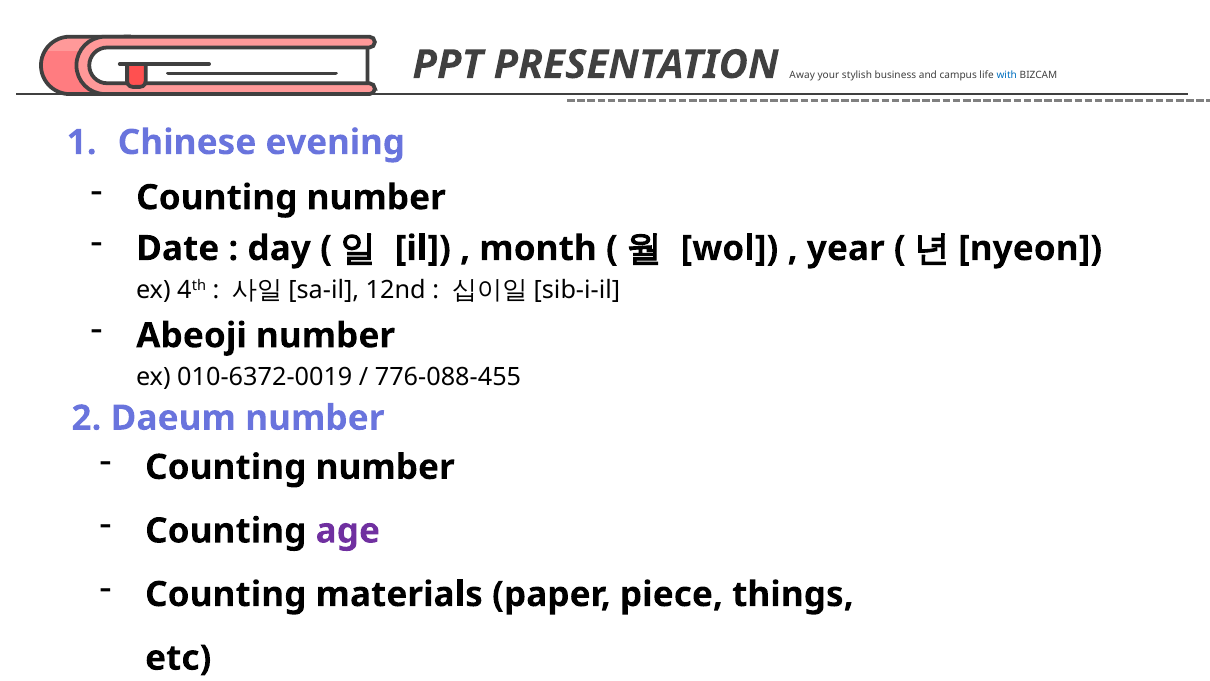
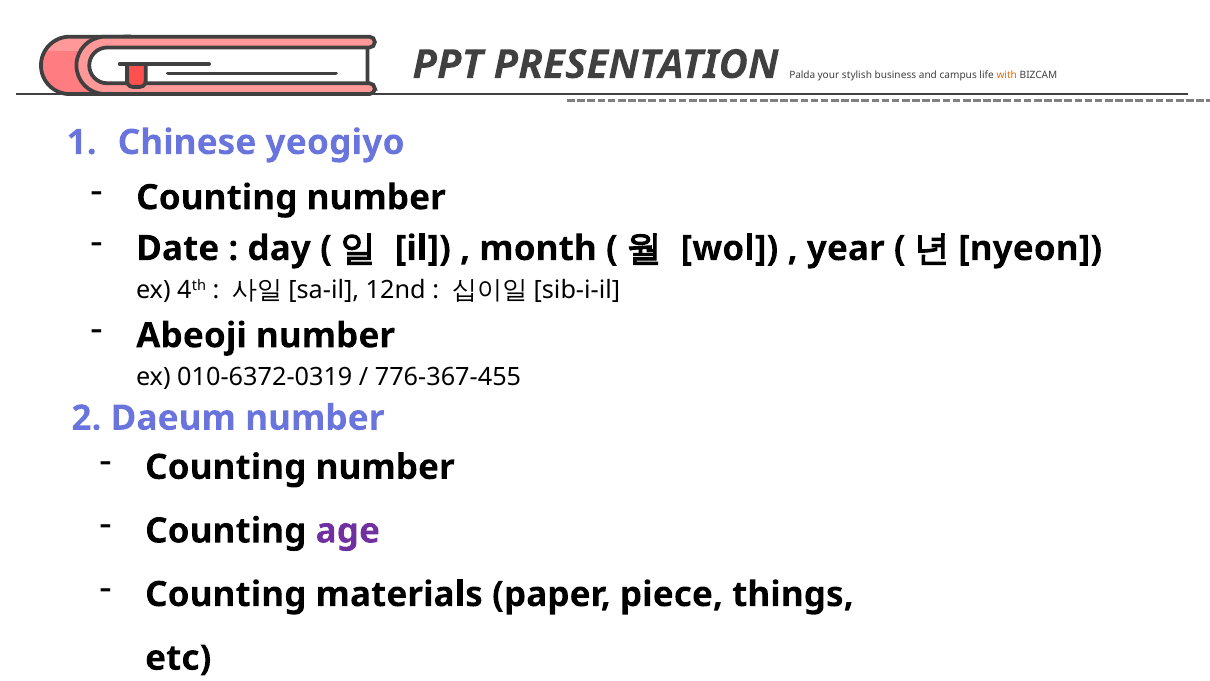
Away: Away -> Palda (802, 75)
with colour: blue -> orange (1007, 75)
evening: evening -> yeogiyo (335, 142)
010-6372-0019: 010-6372-0019 -> 010-6372-0319 (265, 377)
776-088-455: 776-088-455 -> 776-367-455 (448, 377)
